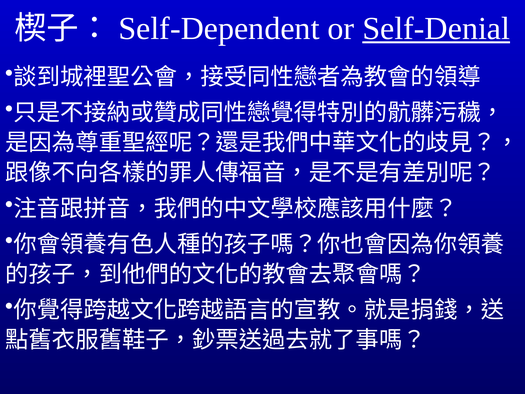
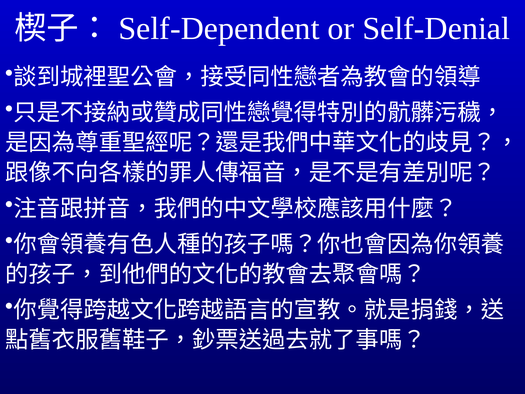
Self-Denial underline: present -> none (436, 28)
